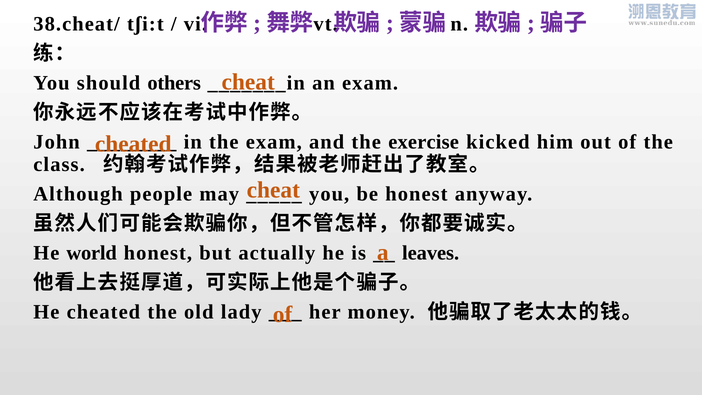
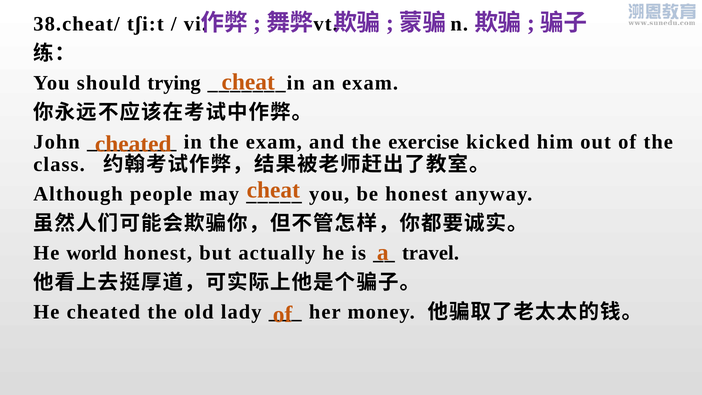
others: others -> trying (174, 83)
leaves: leaves -> travel (431, 253)
